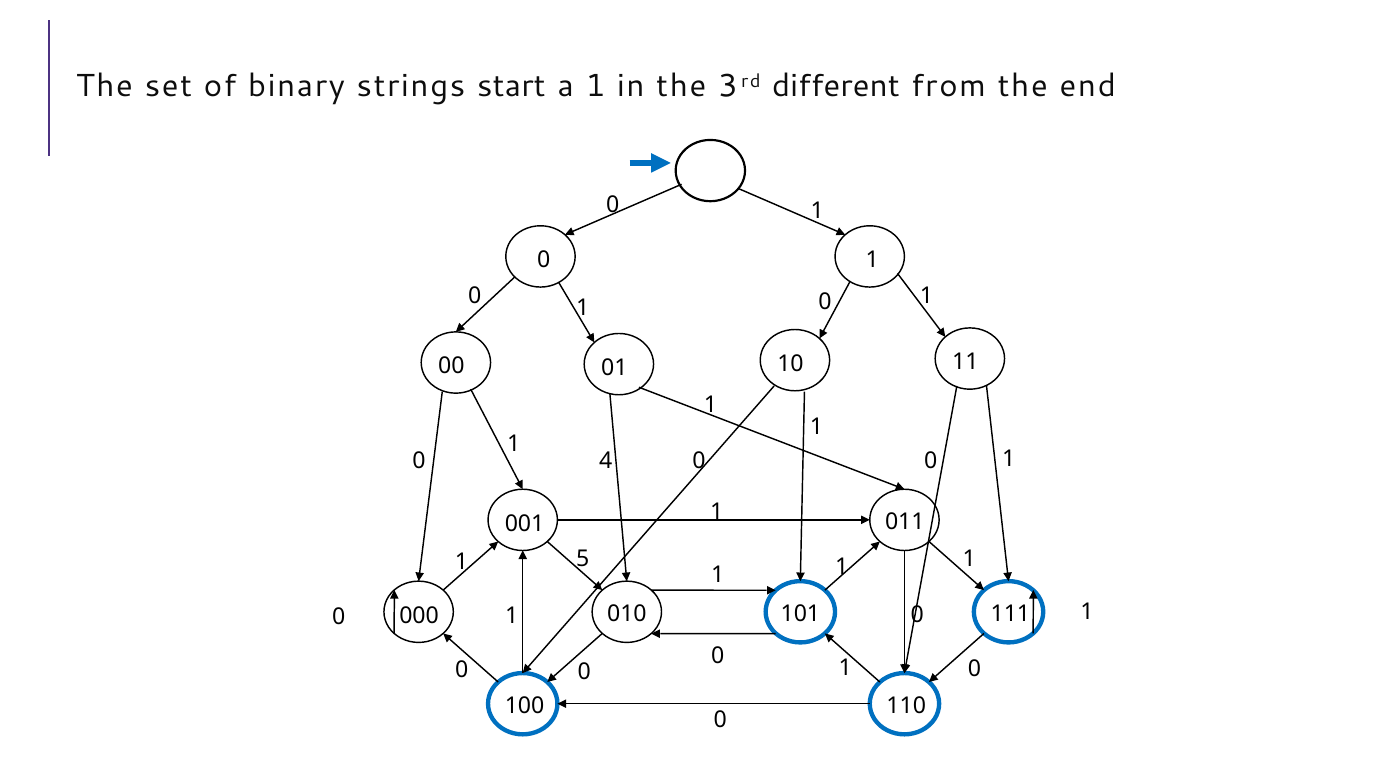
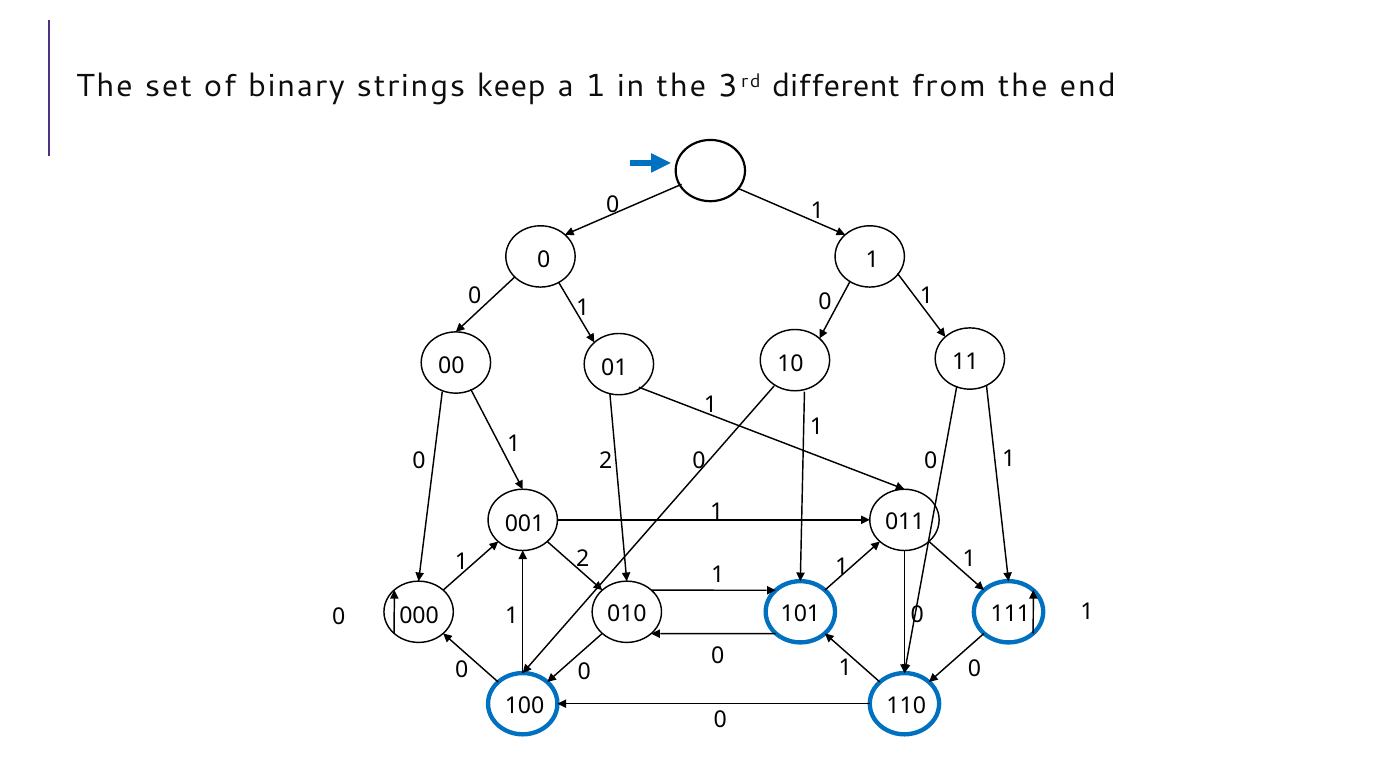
start: start -> keep (511, 86)
0 4: 4 -> 2 (606, 460)
1 5: 5 -> 2 (583, 558)
